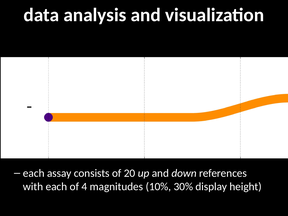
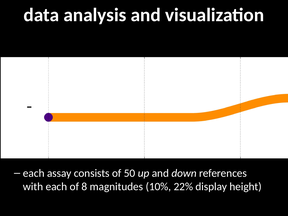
20: 20 -> 50 (130, 173)
4: 4 -> 8 (84, 187)
30%: 30% -> 22% (183, 187)
